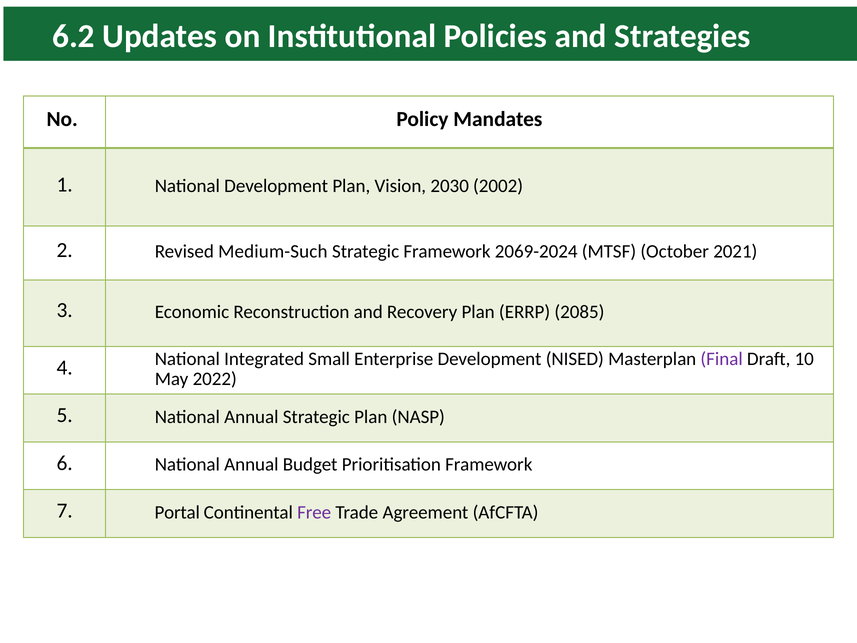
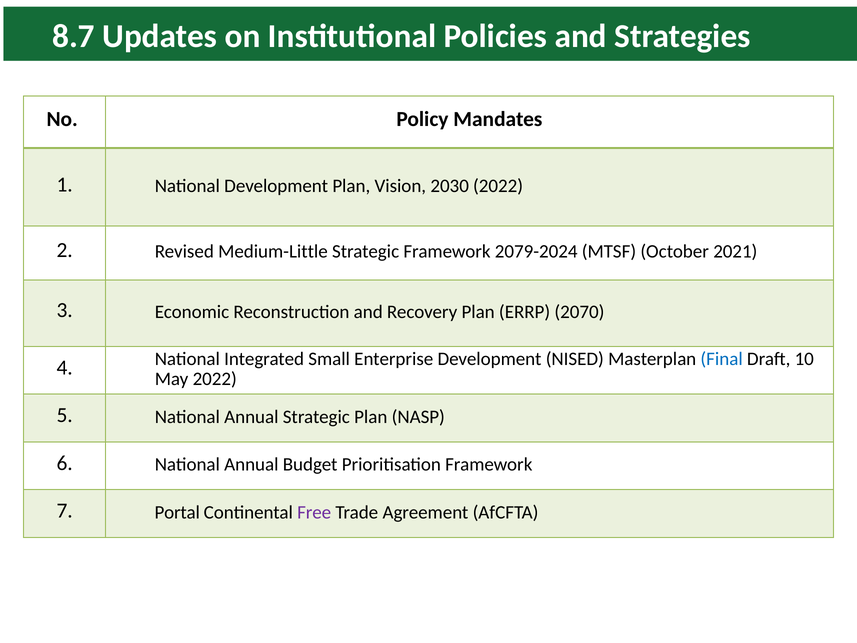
6.2: 6.2 -> 8.7 (74, 36)
2030 2002: 2002 -> 2022 (498, 186)
Medium-Such: Medium-Such -> Medium-Little (273, 252)
2069-2024: 2069-2024 -> 2079-2024 (536, 252)
2085: 2085 -> 2070 (579, 312)
Final colour: purple -> blue (722, 359)
